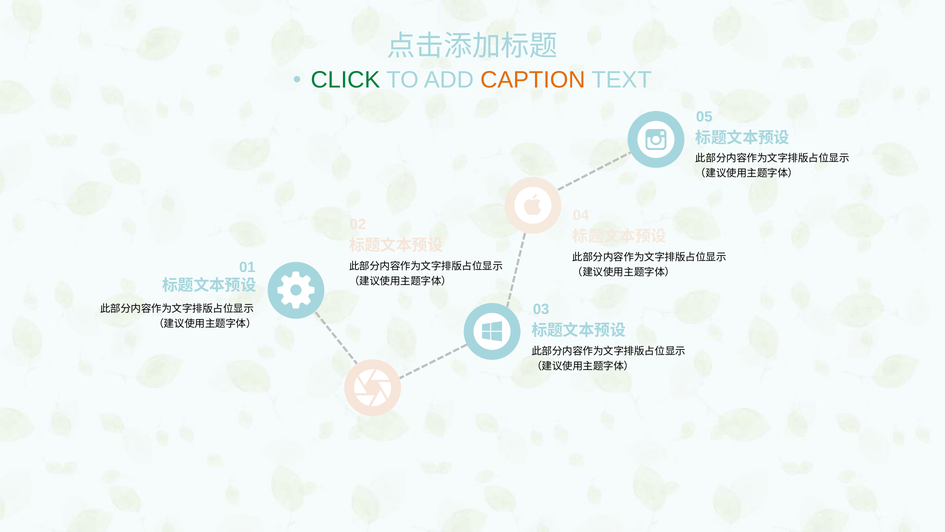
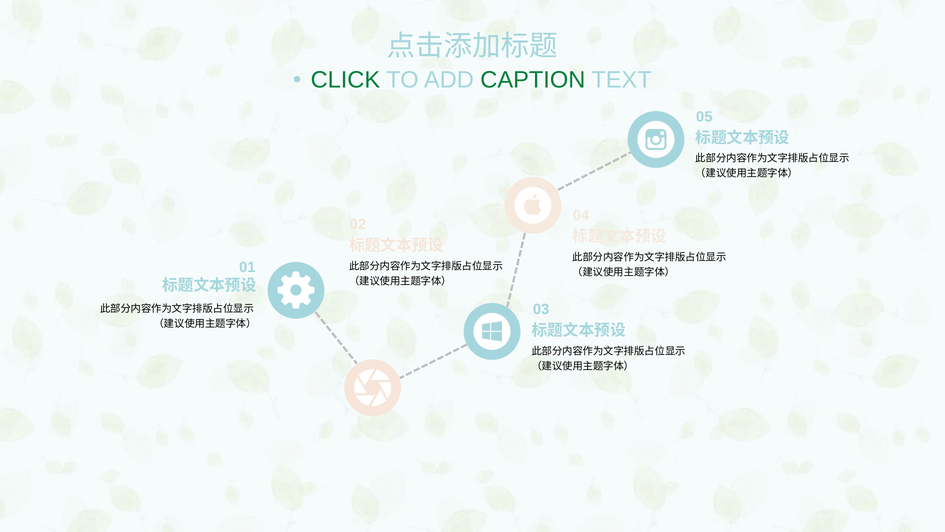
CAPTION colour: orange -> green (533, 80)
